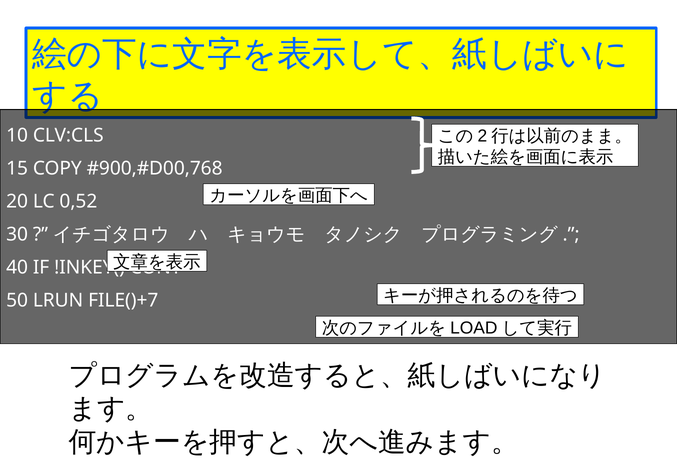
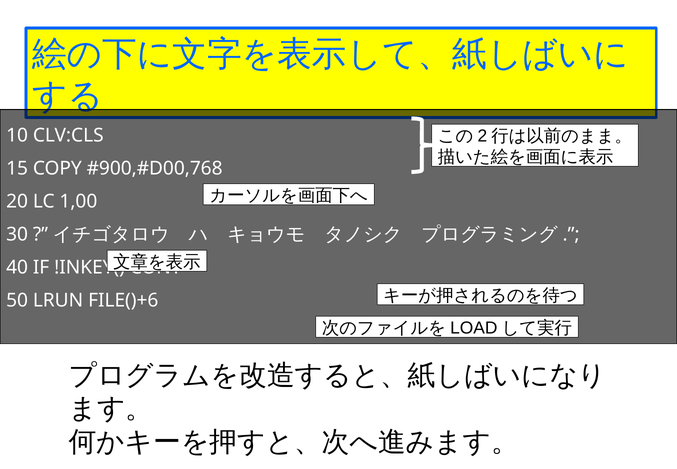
0,52: 0,52 -> 1,00 (78, 201)
FILE()+7: FILE()+7 -> FILE()+6 (123, 300)
